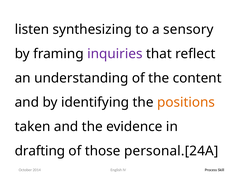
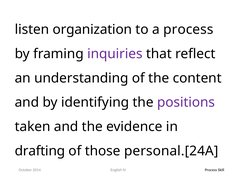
synthesizing: synthesizing -> organization (92, 30)
a sensory: sensory -> process (188, 30)
positions colour: orange -> purple (186, 103)
